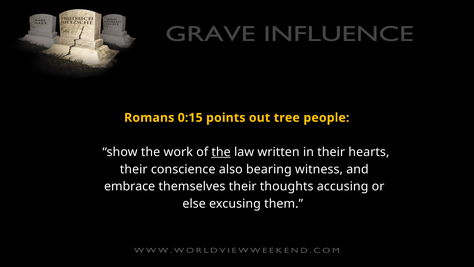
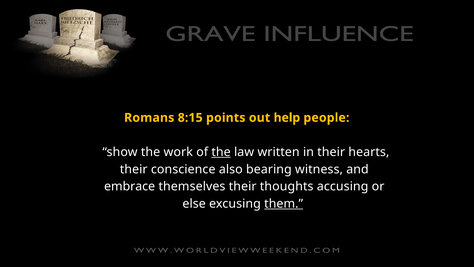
0:15: 0:15 -> 8:15 (190, 118)
tree: tree -> help (287, 118)
them underline: none -> present (284, 203)
